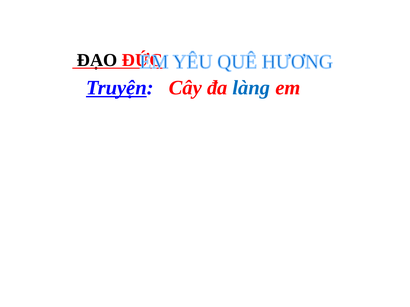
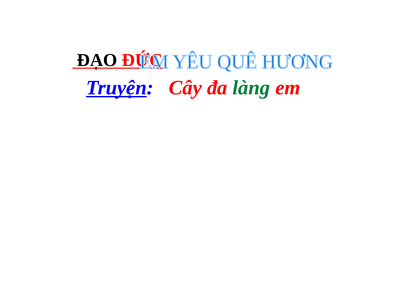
làng colour: blue -> green (251, 88)
